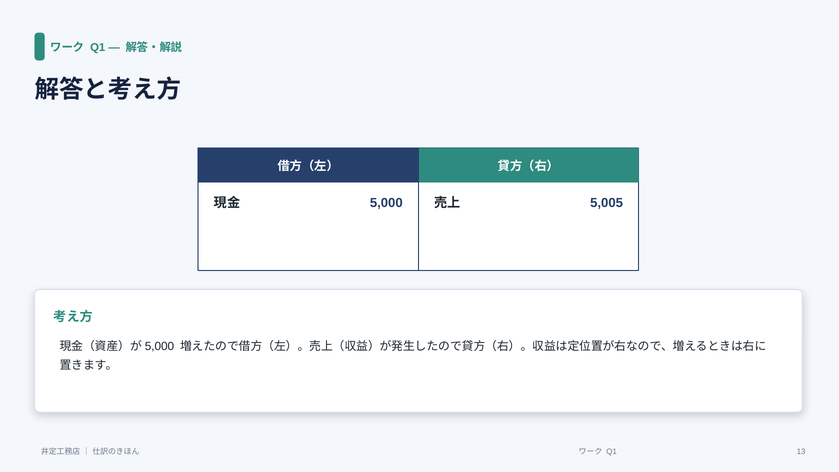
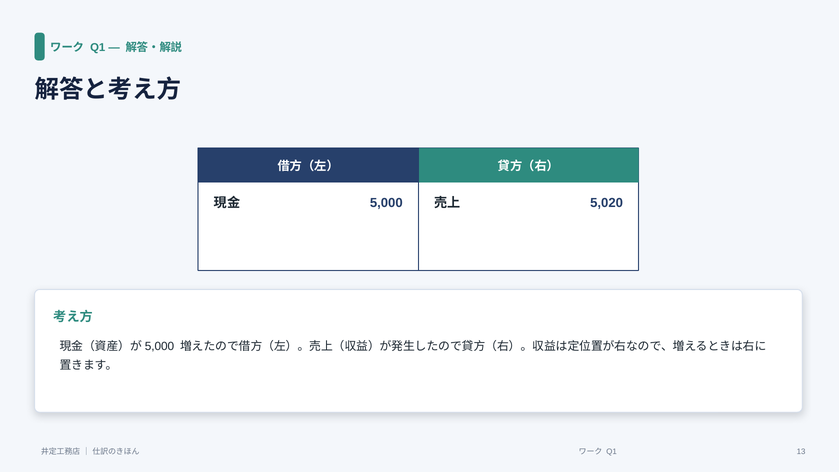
5,005: 5,005 -> 5,020 (607, 203)
